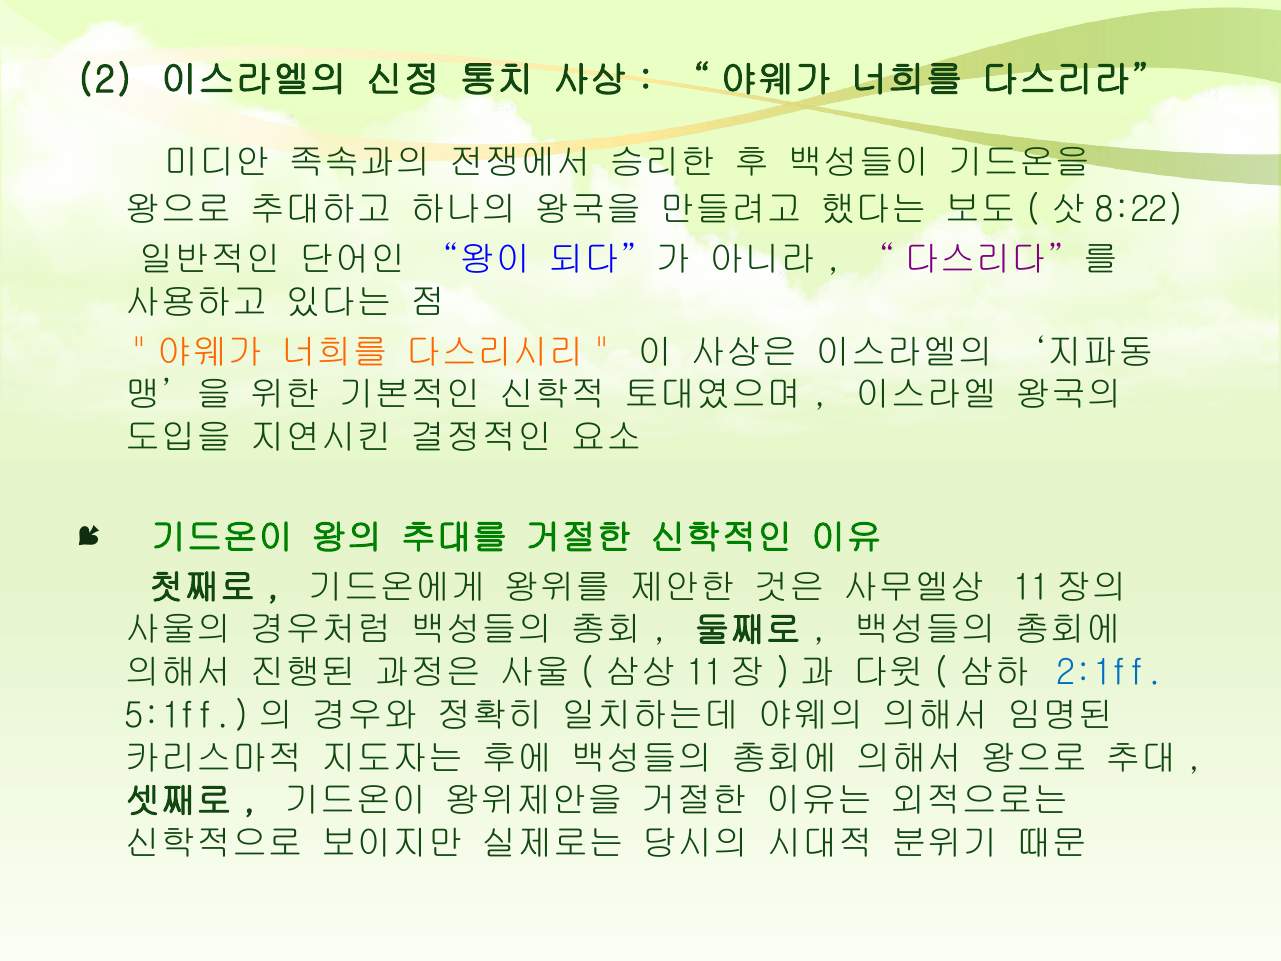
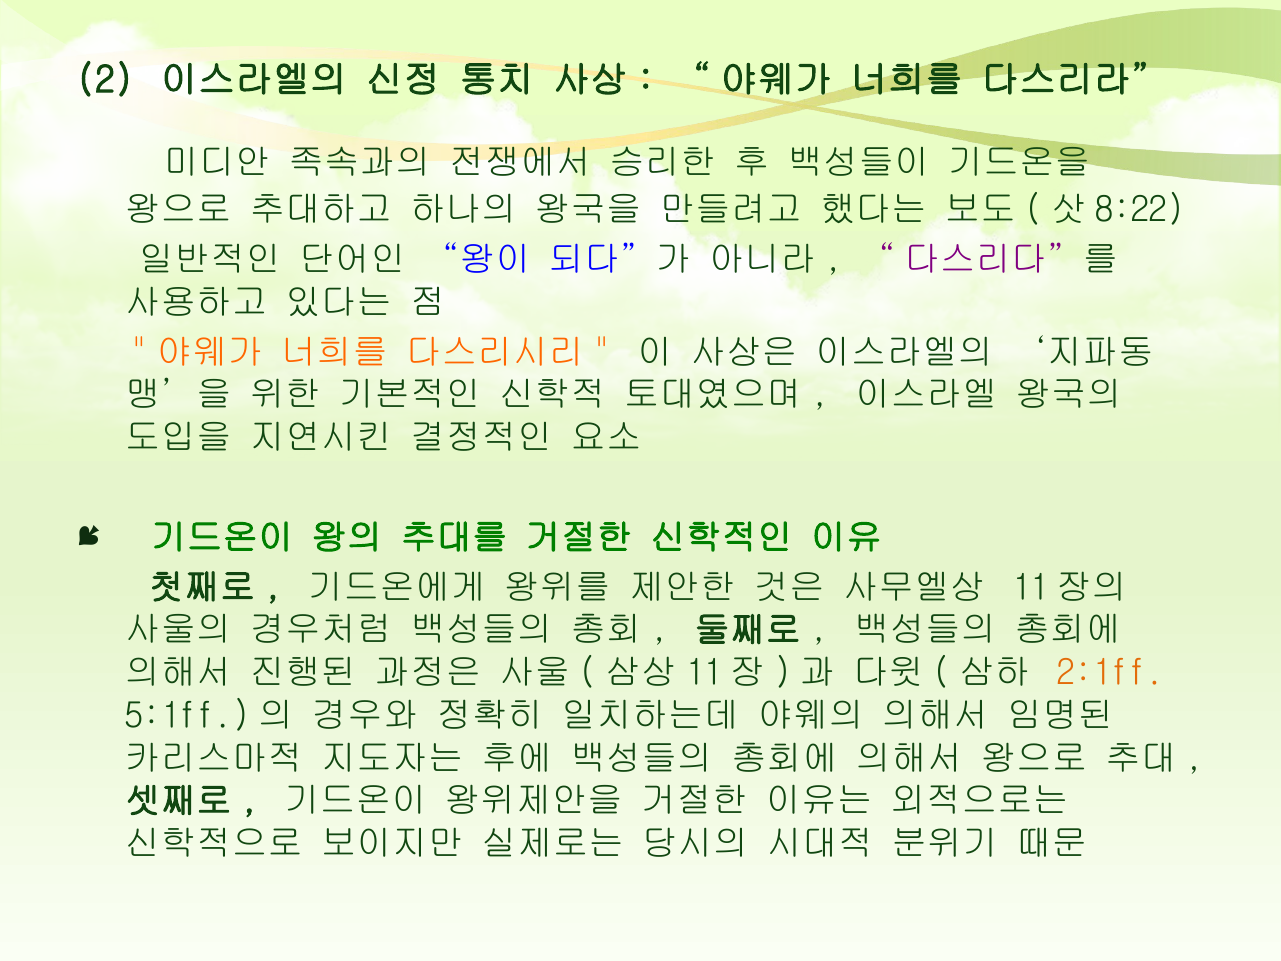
2:1ff colour: blue -> orange (1110, 673)
